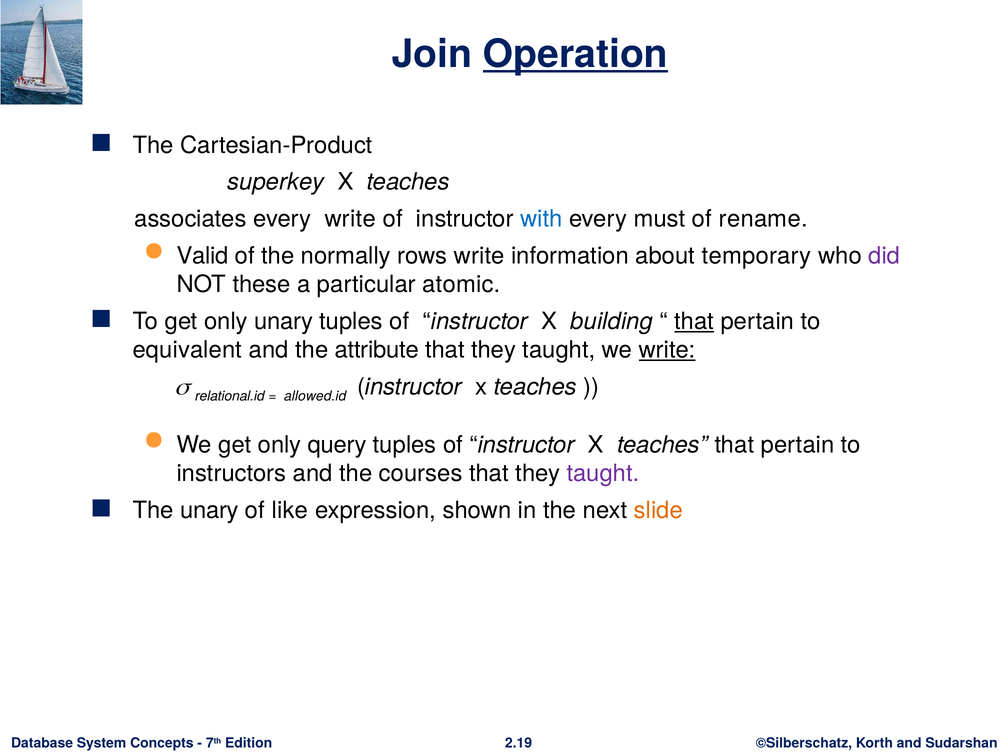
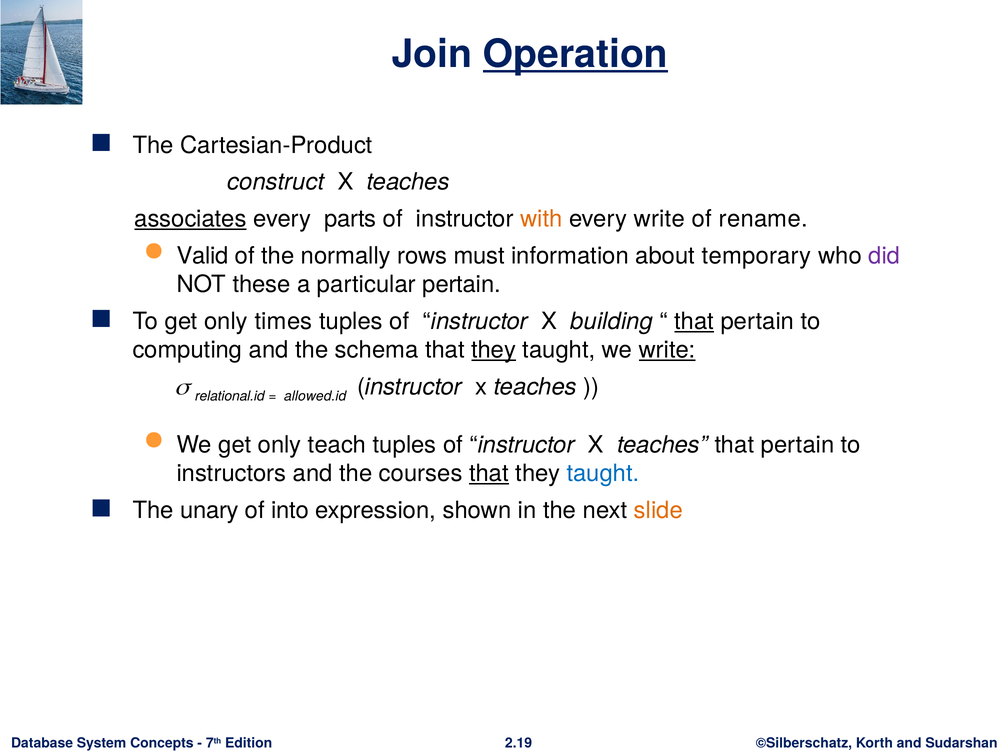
superkey: superkey -> construct (276, 182)
associates underline: none -> present (190, 219)
every write: write -> parts (350, 219)
with colour: blue -> orange (541, 219)
every must: must -> write (659, 219)
rows write: write -> must (479, 256)
particular atomic: atomic -> pertain (462, 285)
only unary: unary -> times (283, 321)
equivalent: equivalent -> computing (187, 350)
attribute: attribute -> schema (377, 350)
they underline: none -> present (494, 350)
query: query -> teach (337, 445)
that underline: none -> present (489, 474)
taught colour: purple -> blue (603, 474)
like: like -> into (290, 511)
